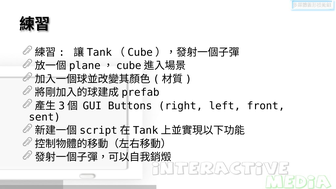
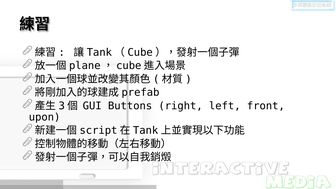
sent: sent -> upon (45, 117)
